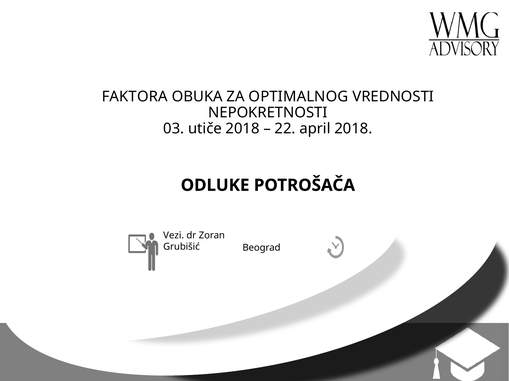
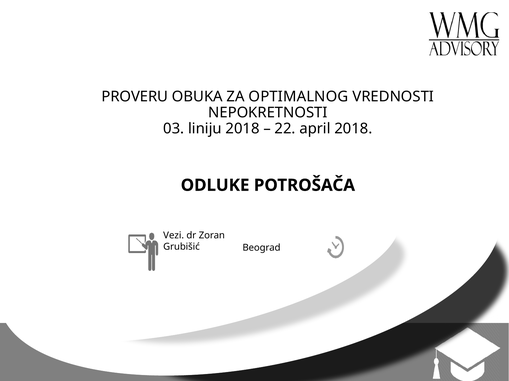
FAKTORA: FAKTORA -> PROVERU (135, 97)
utiče: utiče -> liniju (205, 129)
